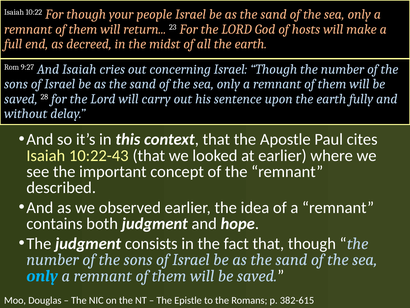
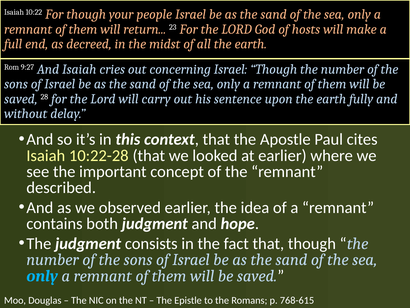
10:22-43: 10:22-43 -> 10:22-28 (99, 155)
382-615: 382-615 -> 768-615 (297, 300)
